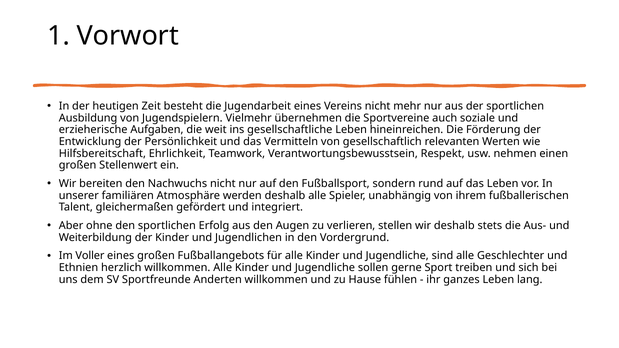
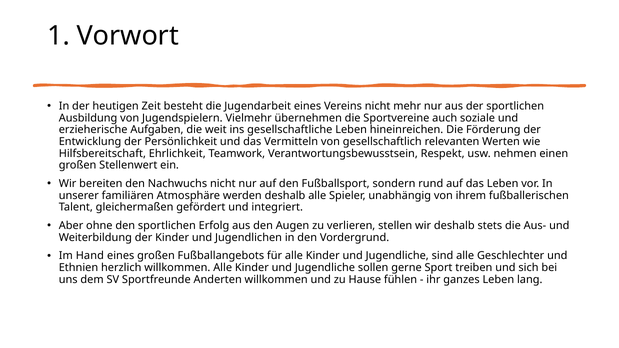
Voller: Voller -> Hand (90, 256)
